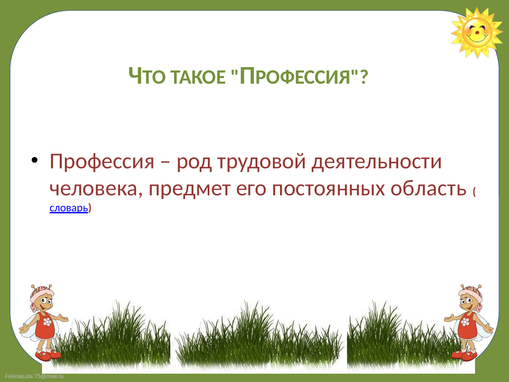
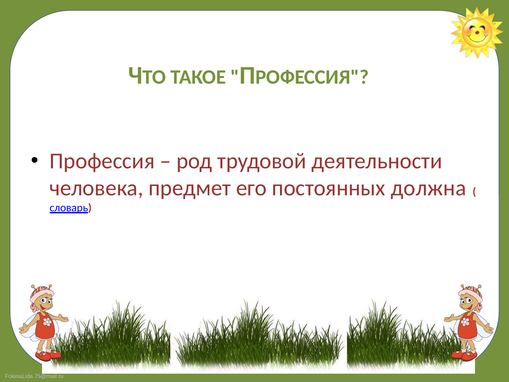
область: область -> должна (429, 188)
